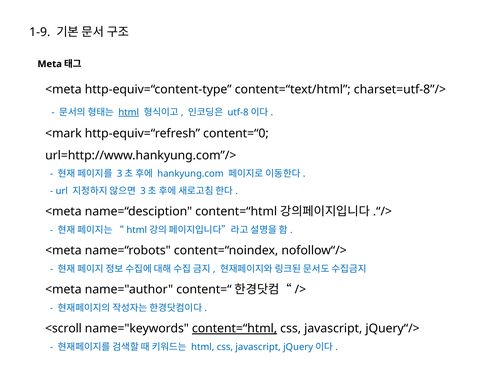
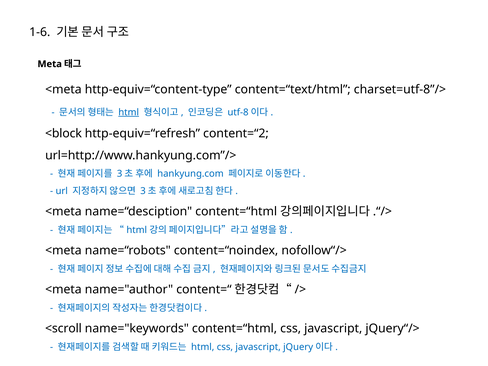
1-9: 1-9 -> 1-6 (40, 32)
<mark: <mark -> <block (63, 133)
content=“0: content=“0 -> content=“2 (236, 133)
content=“html underline: present -> none (235, 329)
